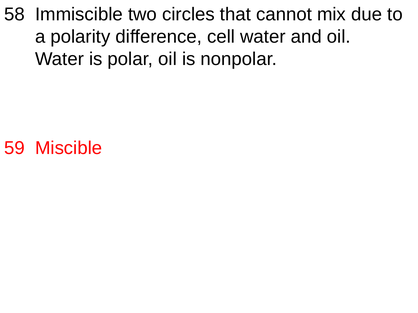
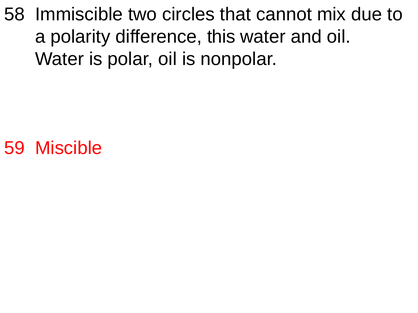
cell: cell -> this (221, 37)
